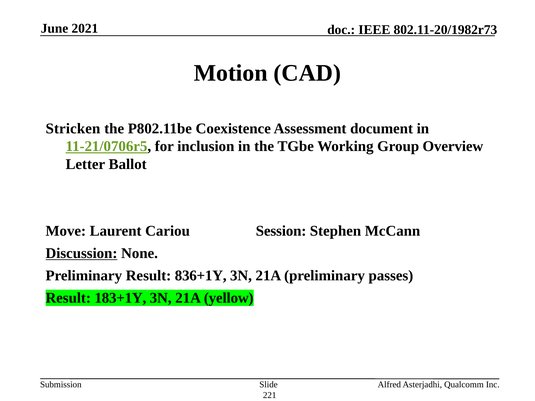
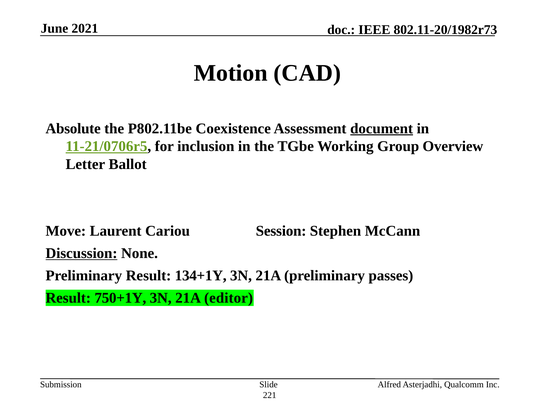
Stricken: Stricken -> Absolute (73, 129)
document underline: none -> present (382, 129)
836+1Y: 836+1Y -> 134+1Y (201, 276)
183+1Y: 183+1Y -> 750+1Y (120, 298)
yellow: yellow -> editor (229, 298)
